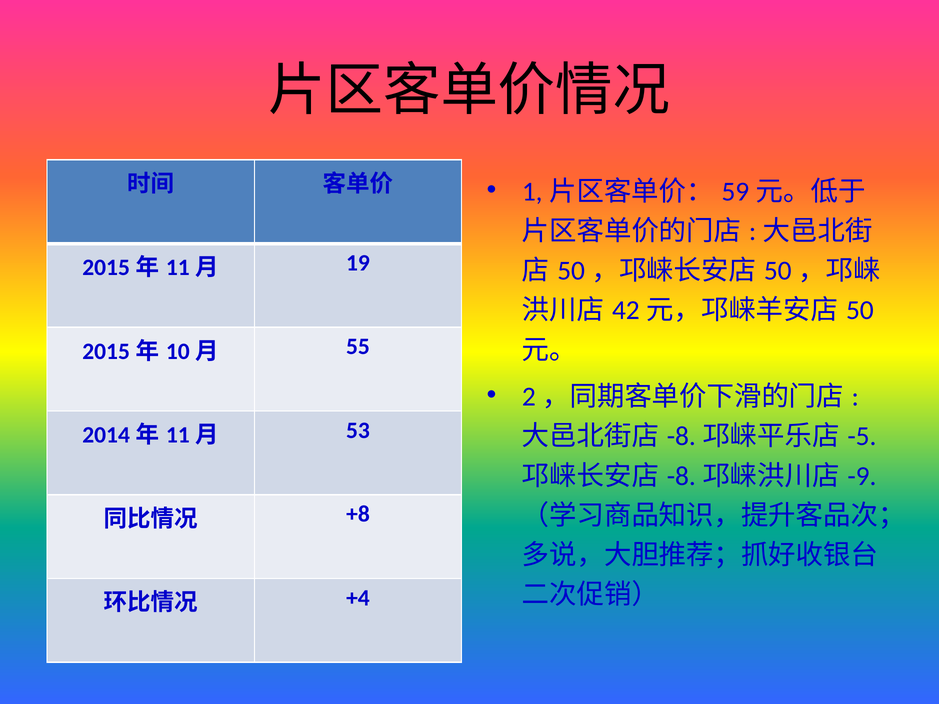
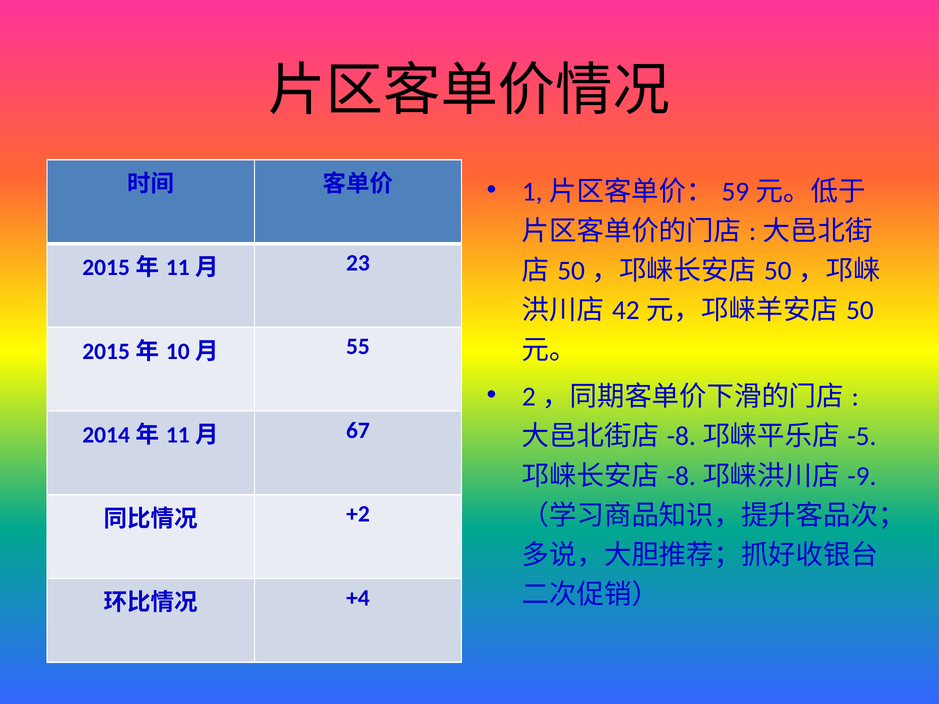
19: 19 -> 23 (358, 263)
53: 53 -> 67 (358, 430)
+8: +8 -> +2 (358, 514)
